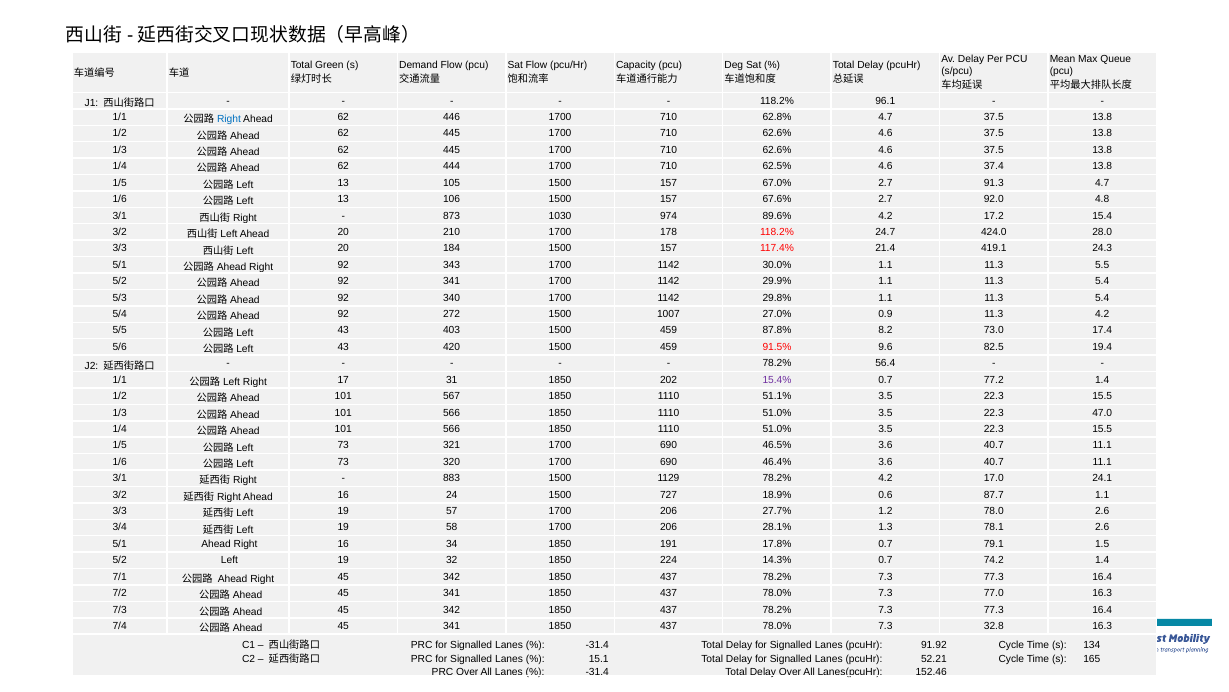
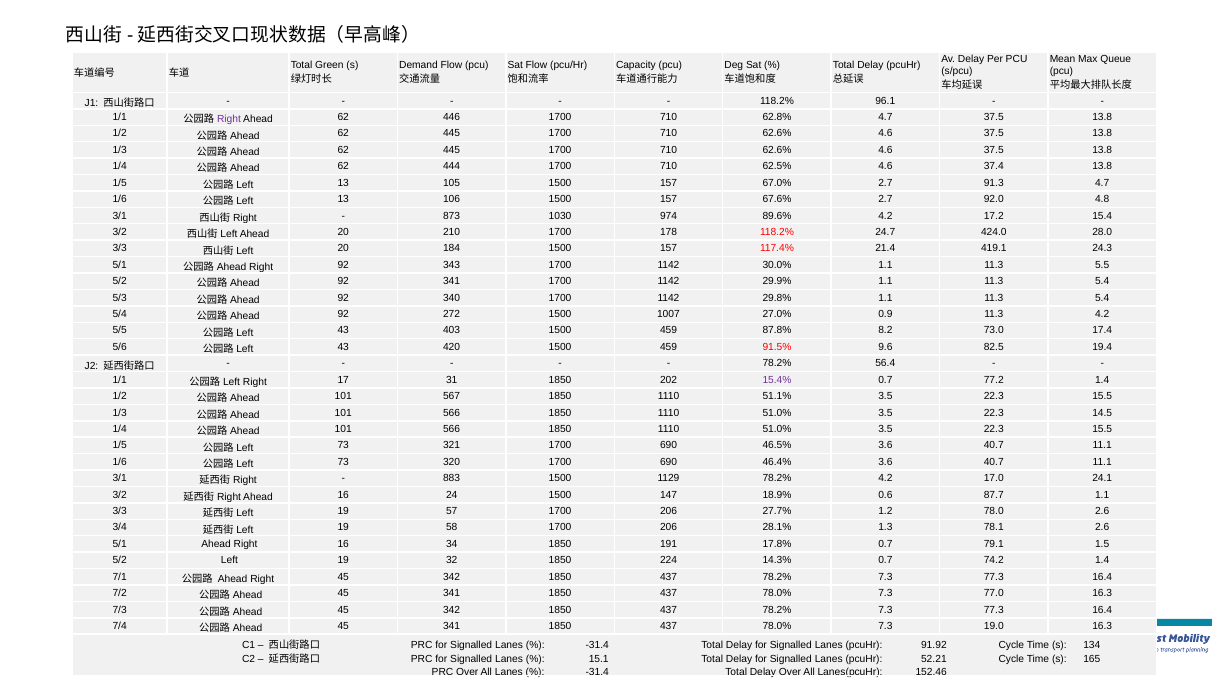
Right colour: blue -> purple (229, 119)
47.0: 47.0 -> 14.5 (1102, 412)
727: 727 -> 147 (669, 494)
32.8: 32.8 -> 19.0 (994, 625)
